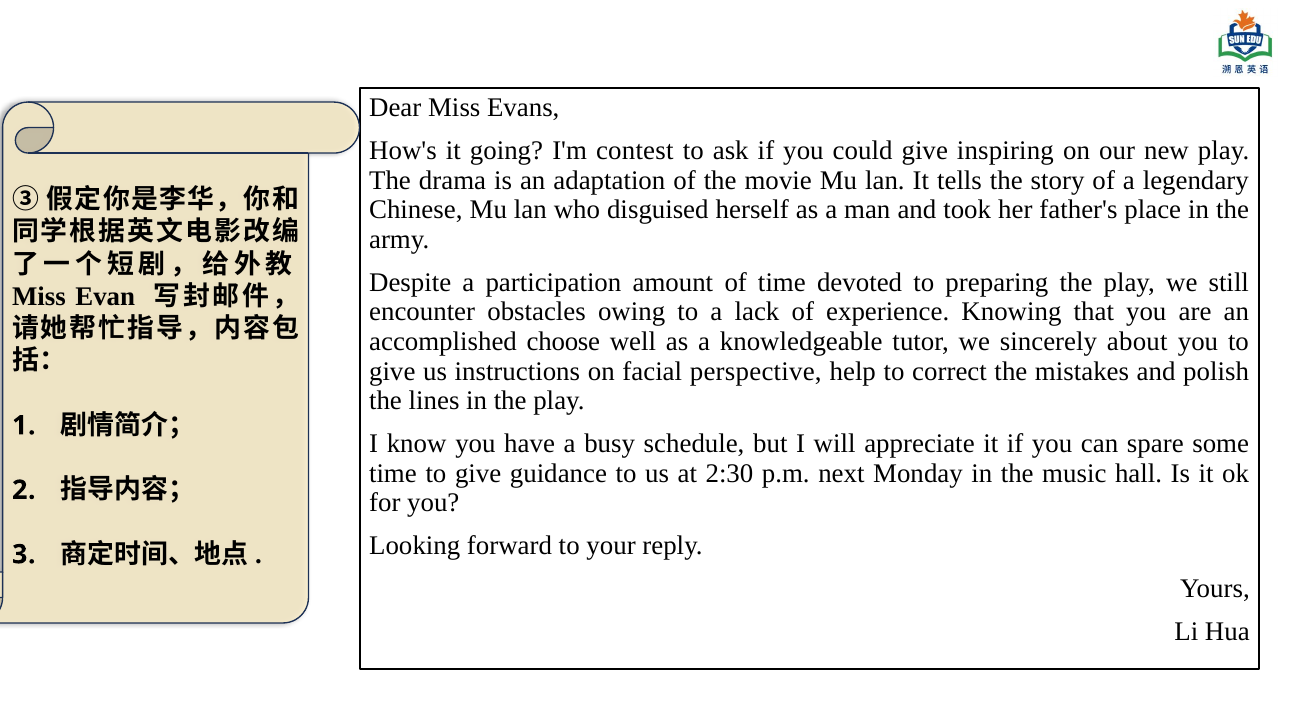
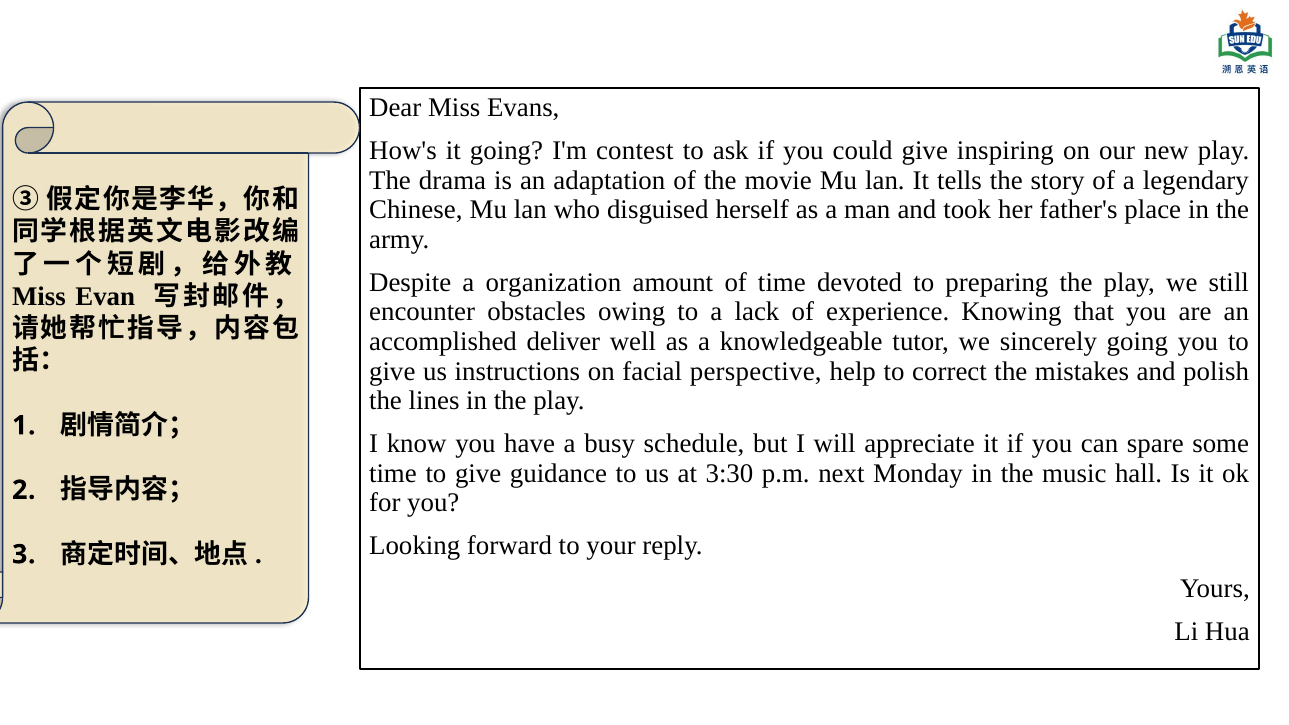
participation: participation -> organization (553, 283)
choose: choose -> deliver (563, 342)
sincerely about: about -> going (1137, 342)
2:30: 2:30 -> 3:30 (729, 473)
